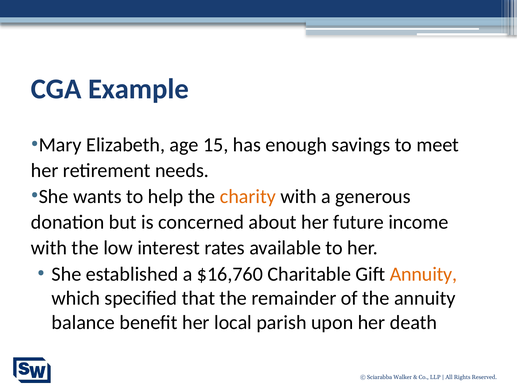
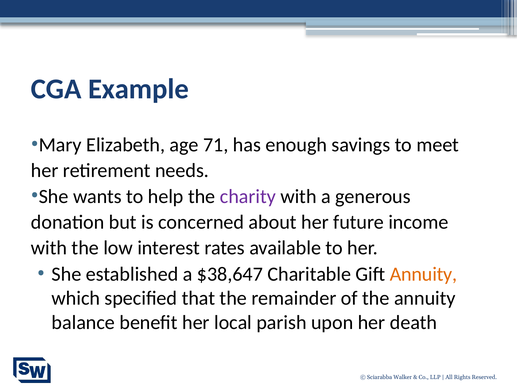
15: 15 -> 71 (216, 145)
charity colour: orange -> purple (248, 196)
$16,760: $16,760 -> $38,647 (230, 274)
